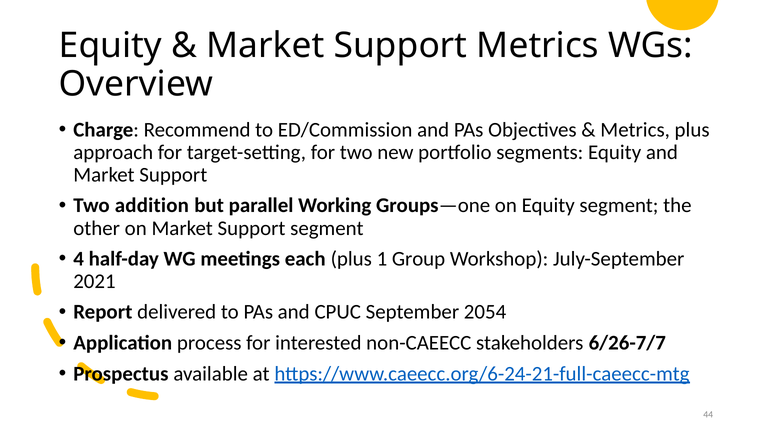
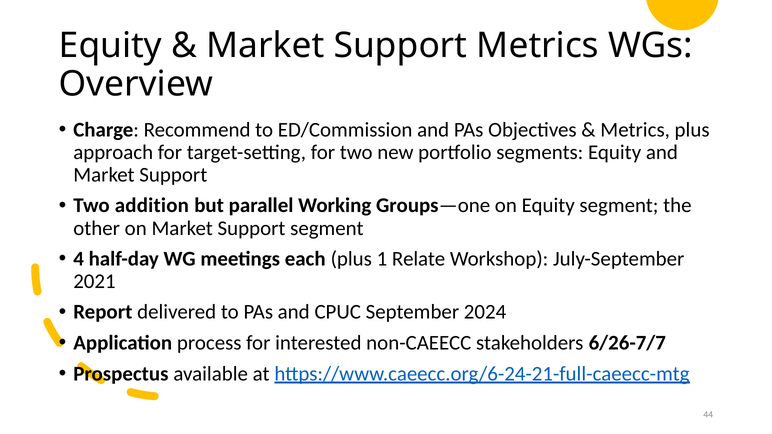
Group: Group -> Relate (419, 259)
2054: 2054 -> 2024 (485, 312)
